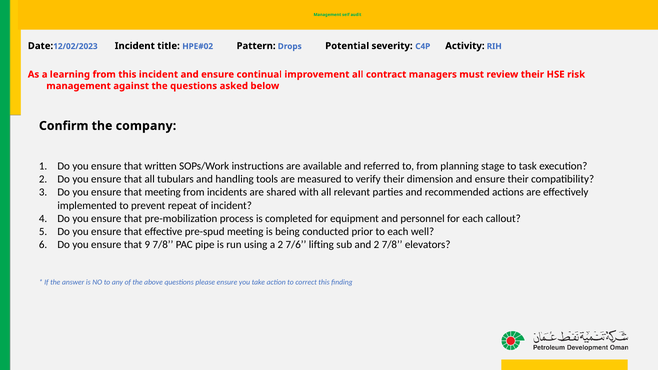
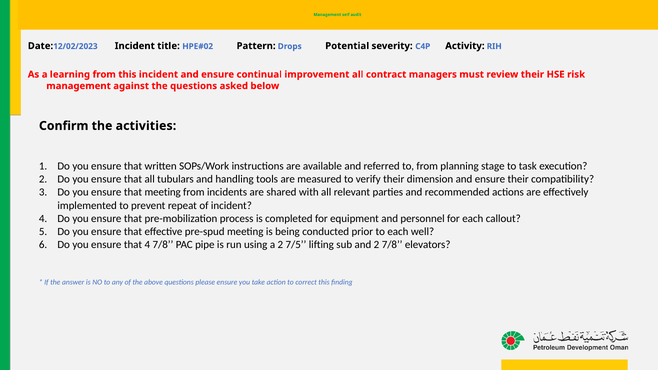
company: company -> activities (146, 126)
that 9: 9 -> 4 (147, 245)
7/6: 7/6 -> 7/5 (296, 245)
